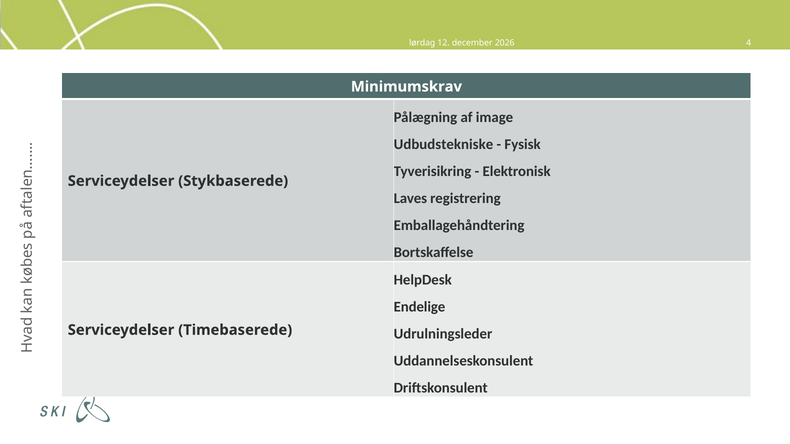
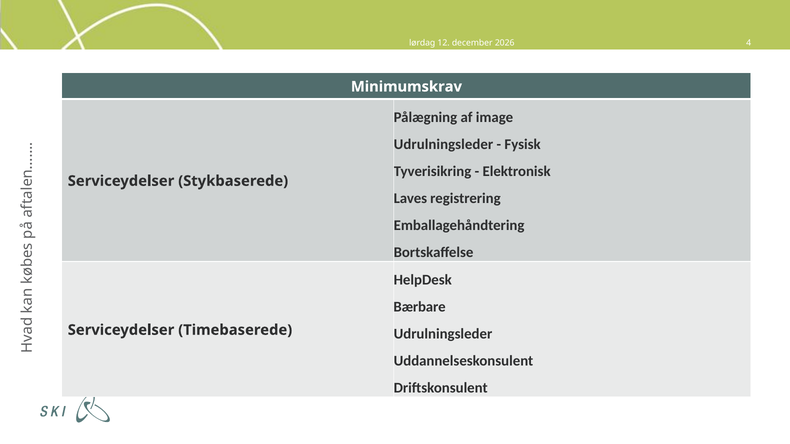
Udbudstekniske: Udbudstekniske -> Udrulningsleder (443, 144)
Endelige: Endelige -> Bærbare (420, 307)
